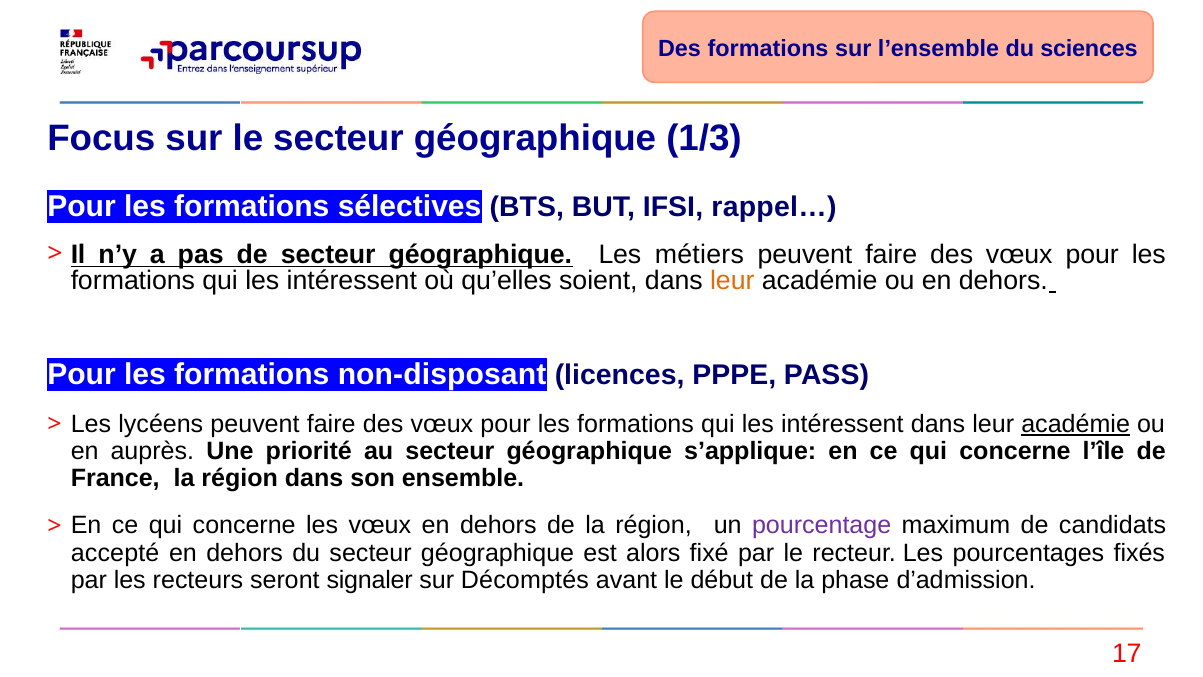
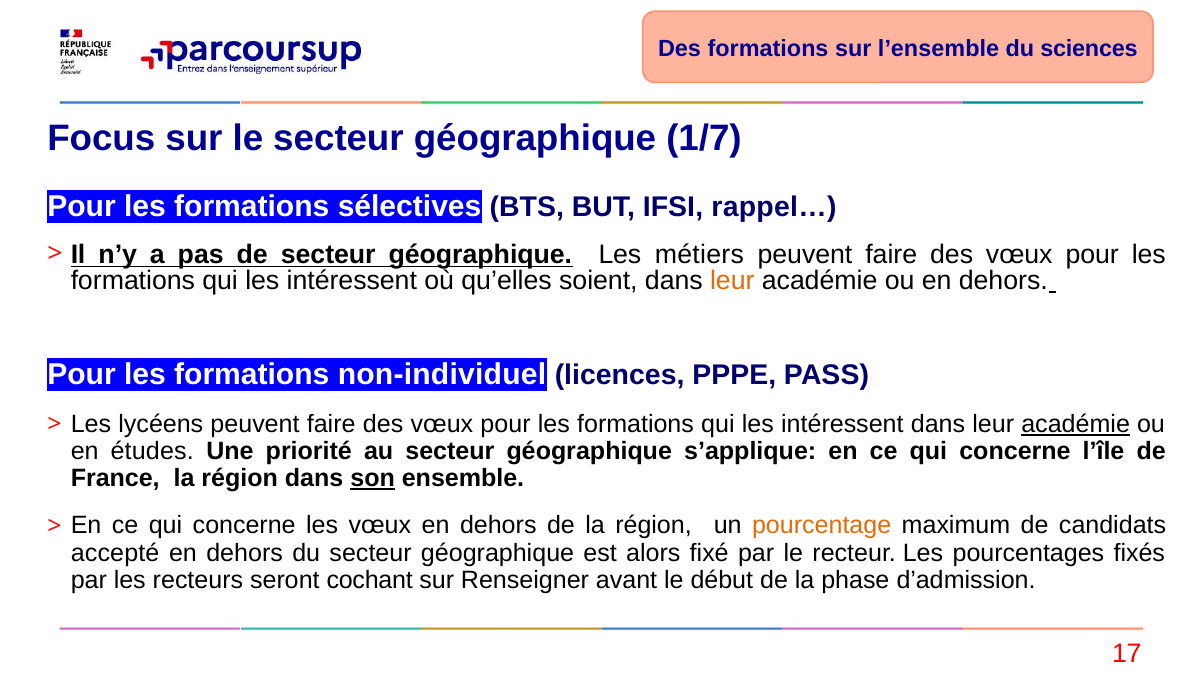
1/3: 1/3 -> 1/7 (704, 138)
non-disposant: non-disposant -> non-individuel (442, 375)
auprès: auprès -> études (152, 451)
son underline: none -> present (373, 478)
pourcentage colour: purple -> orange (822, 525)
signaler: signaler -> cochant (370, 580)
Décomptés: Décomptés -> Renseigner (525, 580)
